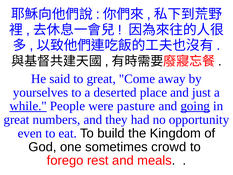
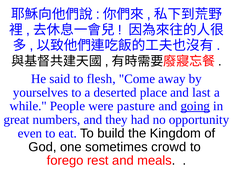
to great: great -> flesh (101, 79)
just: just -> last (201, 92)
while underline: present -> none (28, 106)
